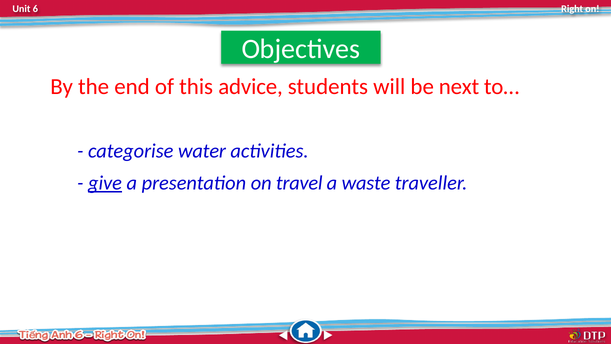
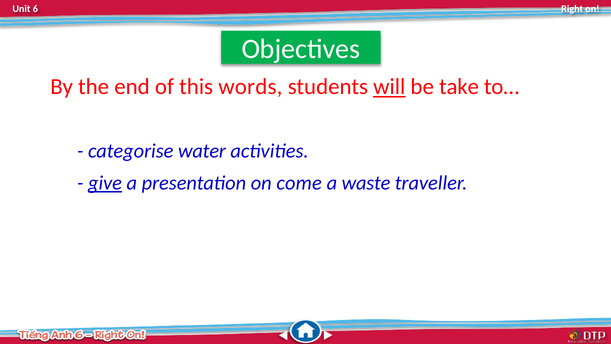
advice: advice -> words (250, 87)
will underline: none -> present (389, 87)
next: next -> take (459, 87)
travel: travel -> come (299, 183)
